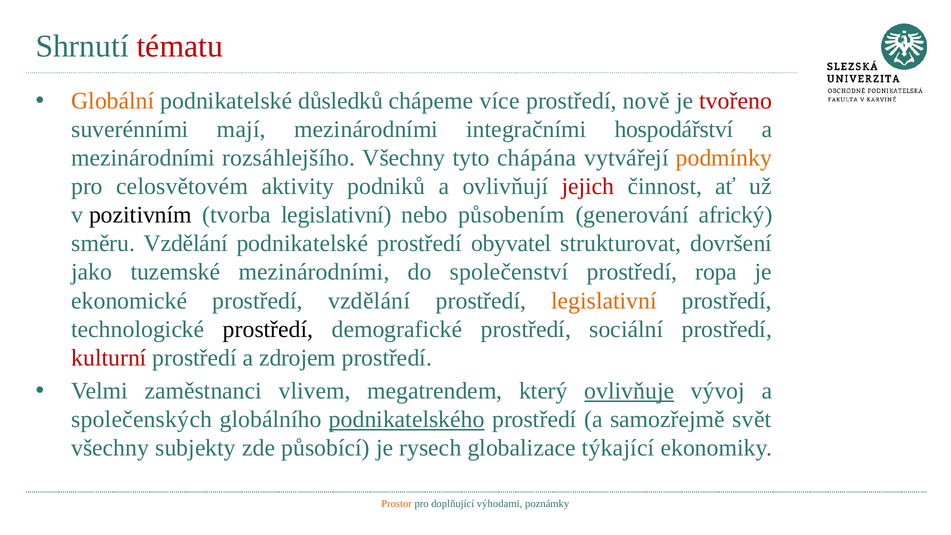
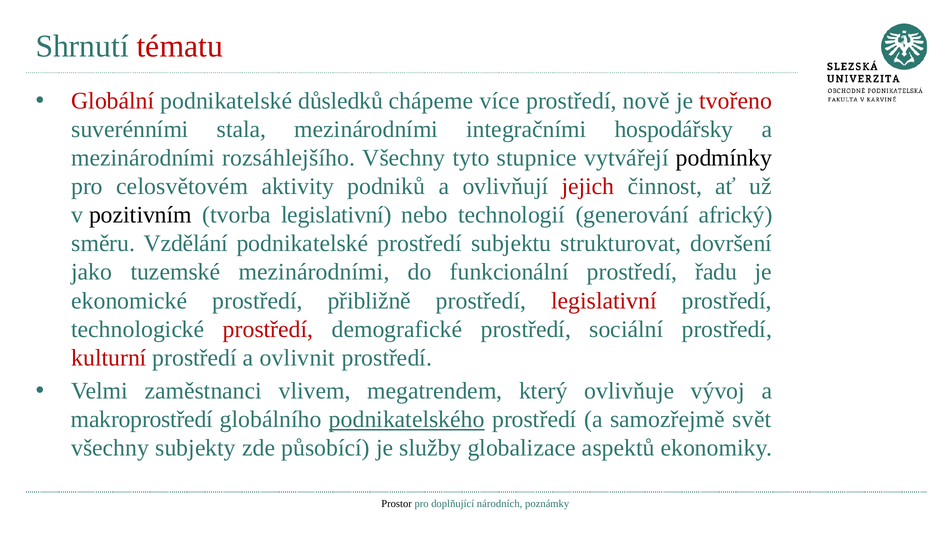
Globální colour: orange -> red (113, 101)
mají: mají -> stala (242, 129)
hospodářství: hospodářství -> hospodářsky (674, 129)
chápána: chápána -> stupnice (537, 158)
podmínky colour: orange -> black (724, 158)
působením: působením -> technologií (512, 215)
obyvatel: obyvatel -> subjektu (511, 244)
společenství: společenství -> funkcionální (509, 272)
ropa: ropa -> řadu (716, 272)
prostředí vzdělání: vzdělání -> přibližně (369, 301)
legislativní colour: orange -> red (604, 301)
prostředí colour: black -> red (268, 329)
zdrojem: zdrojem -> ovlivnit (297, 358)
ovlivňuje underline: present -> none (629, 391)
společenských: společenských -> makroprostředí (142, 420)
rysech: rysech -> služby (430, 448)
týkající: týkající -> aspektů (618, 448)
Prostor colour: orange -> black (397, 504)
výhodami: výhodami -> národních (500, 504)
